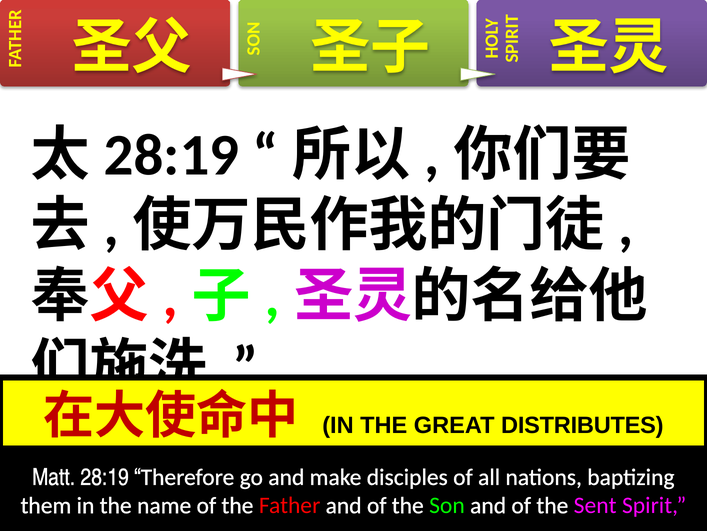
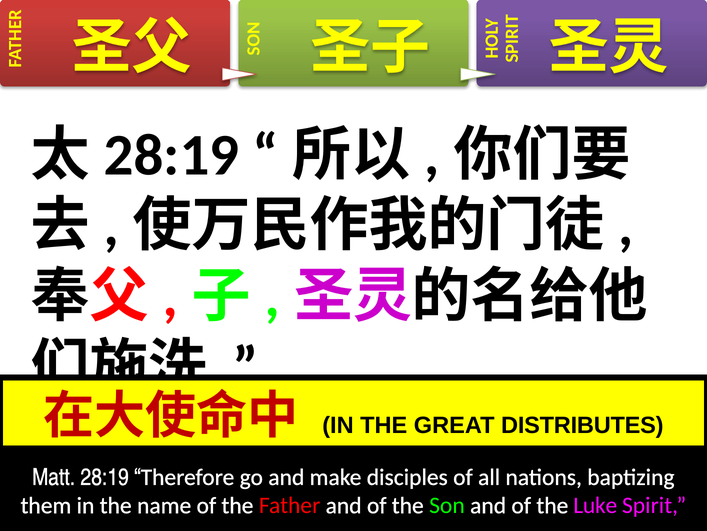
Sent: Sent -> Luke (595, 505)
